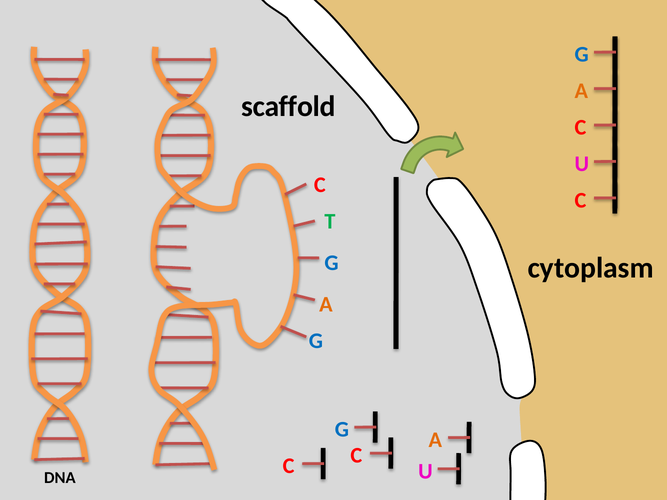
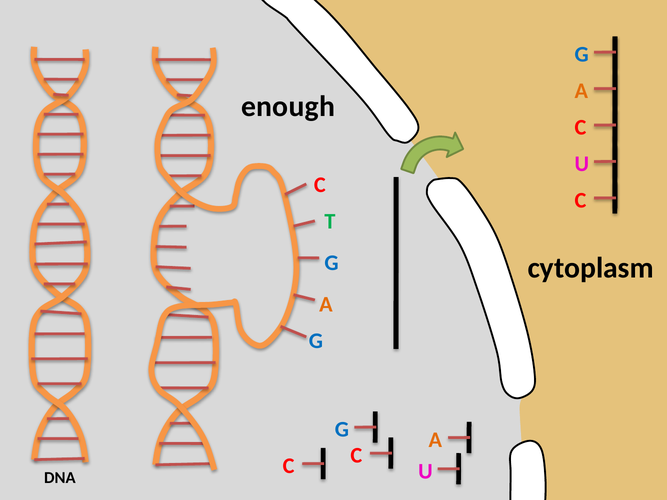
scaffold: scaffold -> enough (288, 107)
